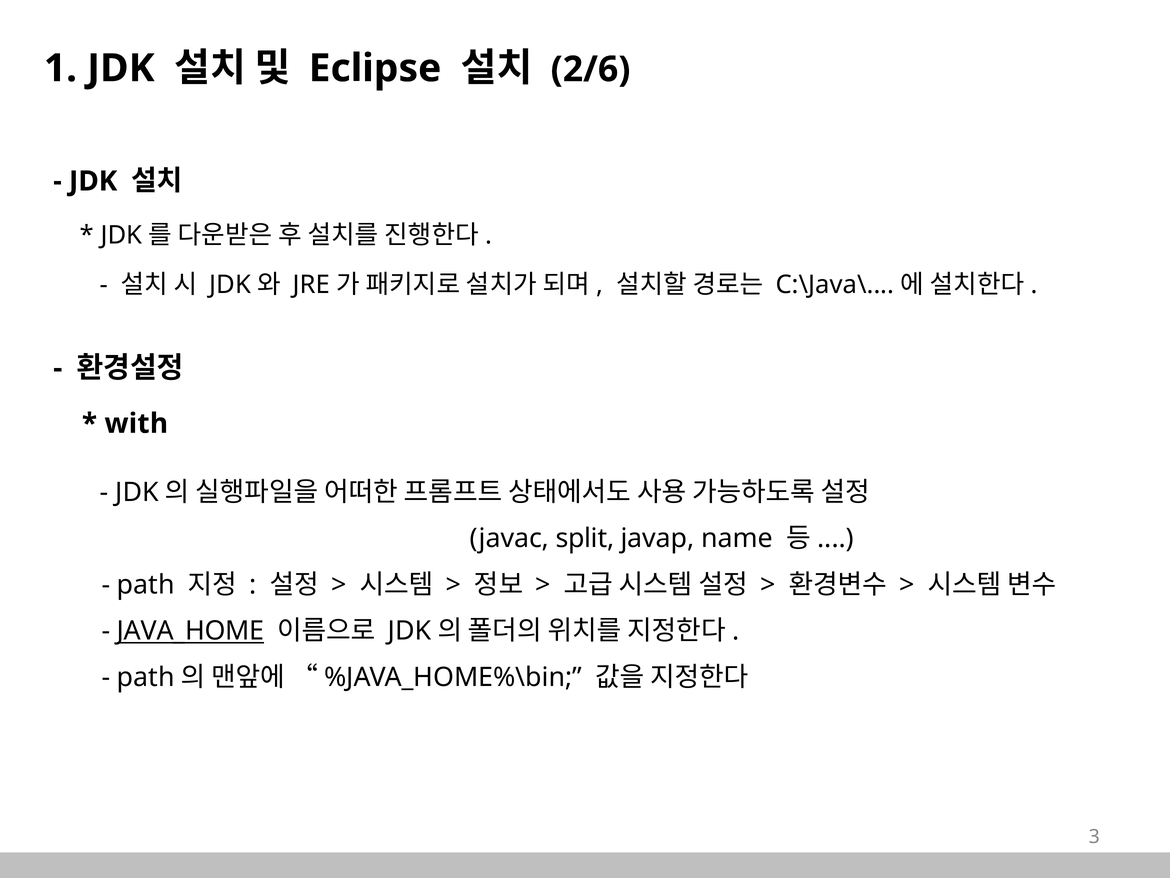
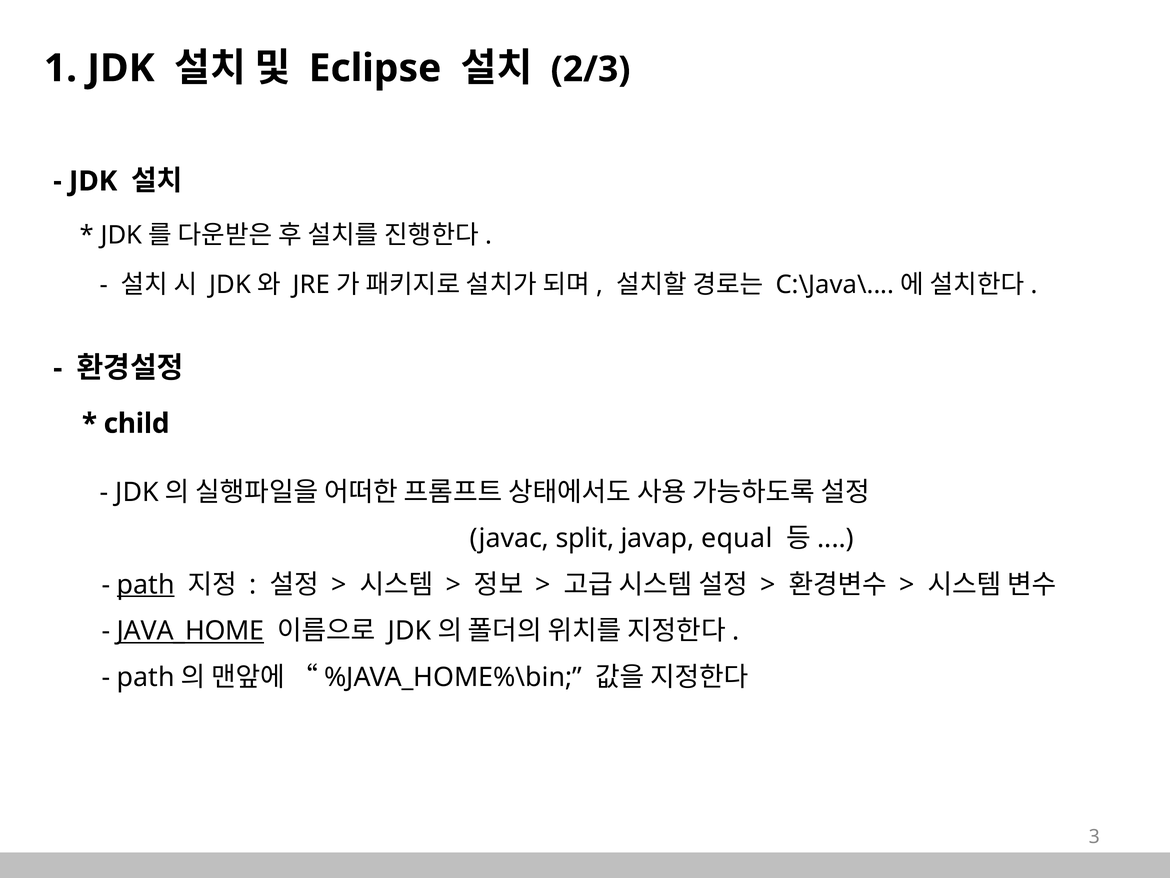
2/6: 2/6 -> 2/3 (591, 69)
with: with -> child (137, 423)
name: name -> equal (737, 538)
path underline: none -> present (146, 584)
